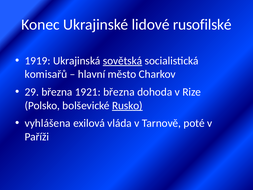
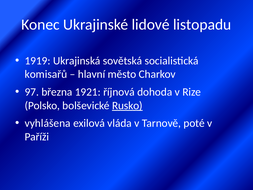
rusofilské: rusofilské -> listopadu (202, 24)
sovětská underline: present -> none (123, 61)
29: 29 -> 97 (32, 92)
1921 března: března -> říjnová (119, 92)
